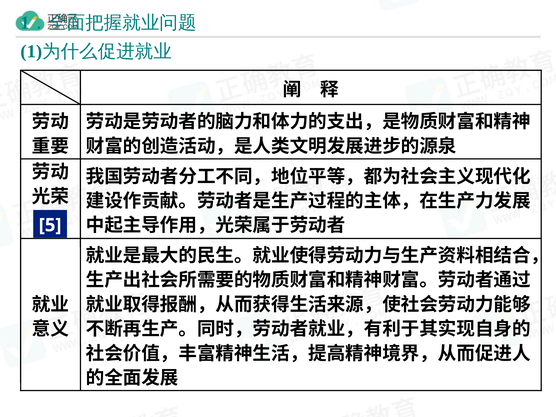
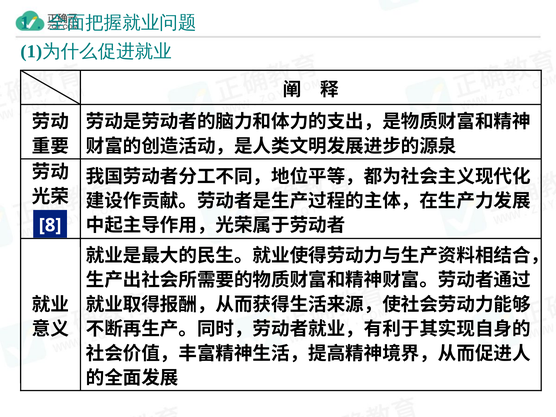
5: 5 -> 8 (50, 225)
